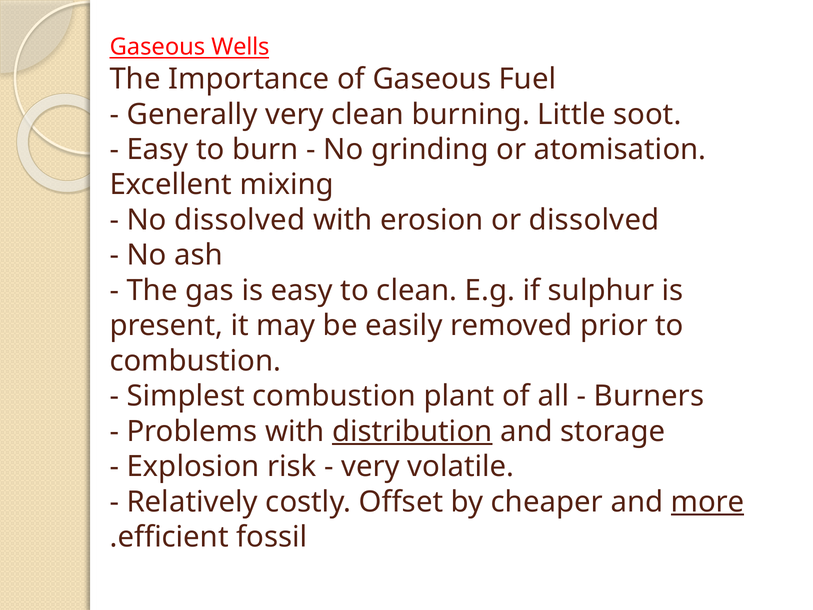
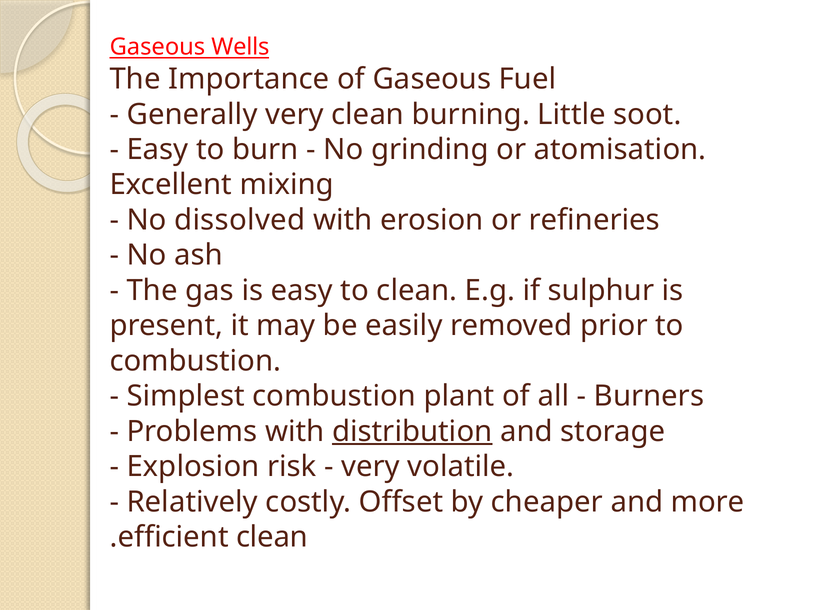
or dissolved: dissolved -> refineries (594, 220)
more underline: present -> none (708, 502)
efficient fossil: fossil -> clean (272, 537)
